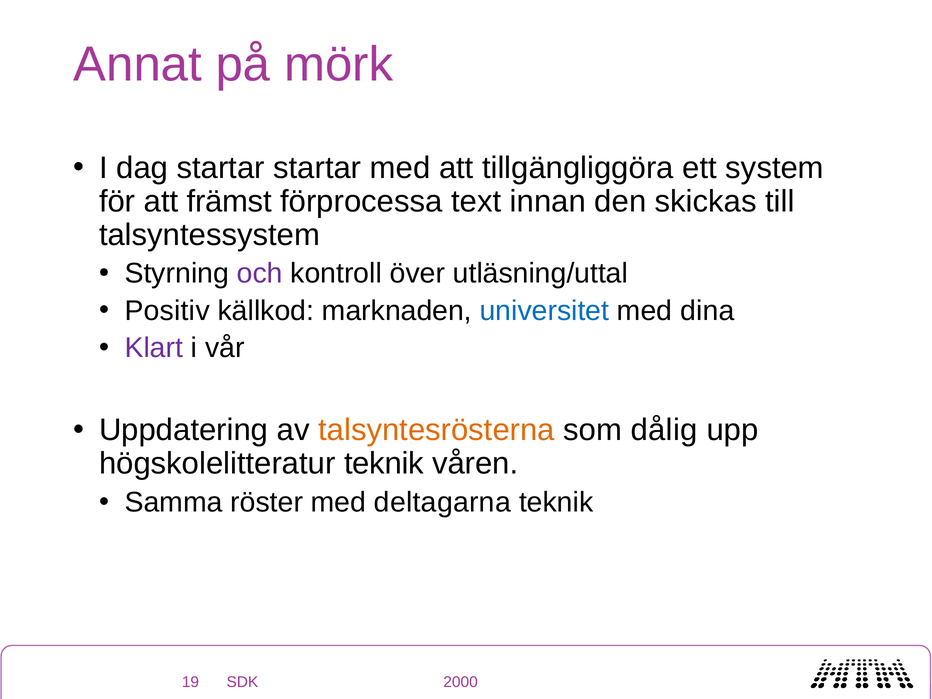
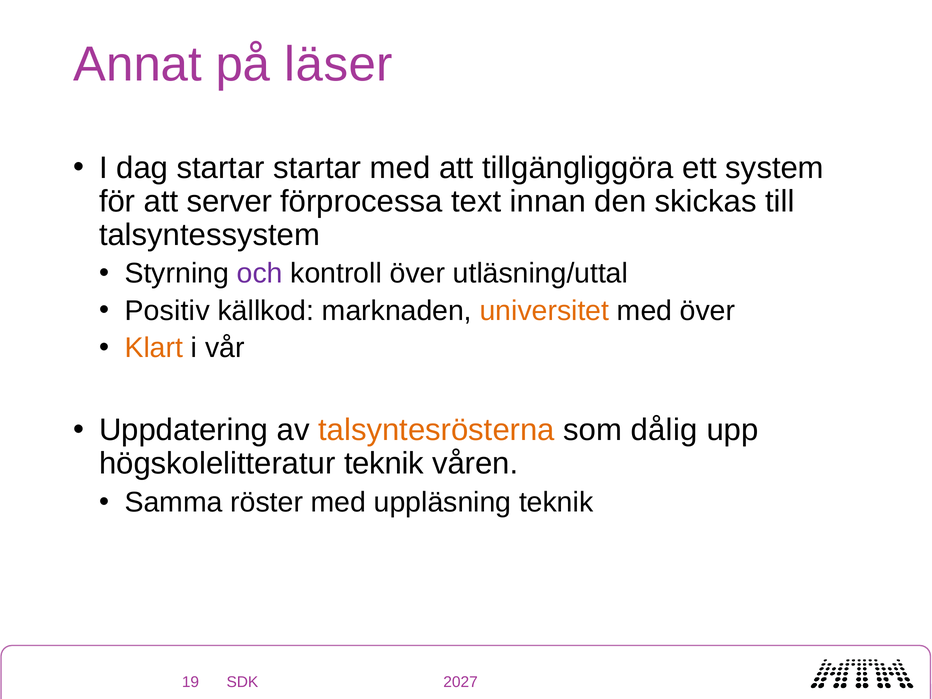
mörk: mörk -> läser (339, 65)
främst: främst -> server (229, 201)
universitet colour: blue -> orange (544, 311)
med dina: dina -> över (708, 311)
Klart colour: purple -> orange (154, 348)
deltagarna: deltagarna -> uppläsning (443, 502)
2000: 2000 -> 2027 (461, 682)
